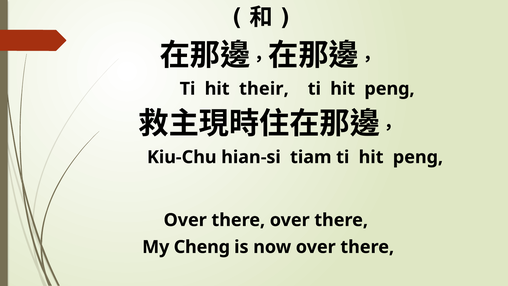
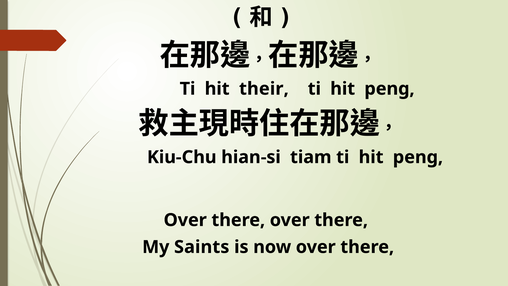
Cheng: Cheng -> Saints (202, 247)
